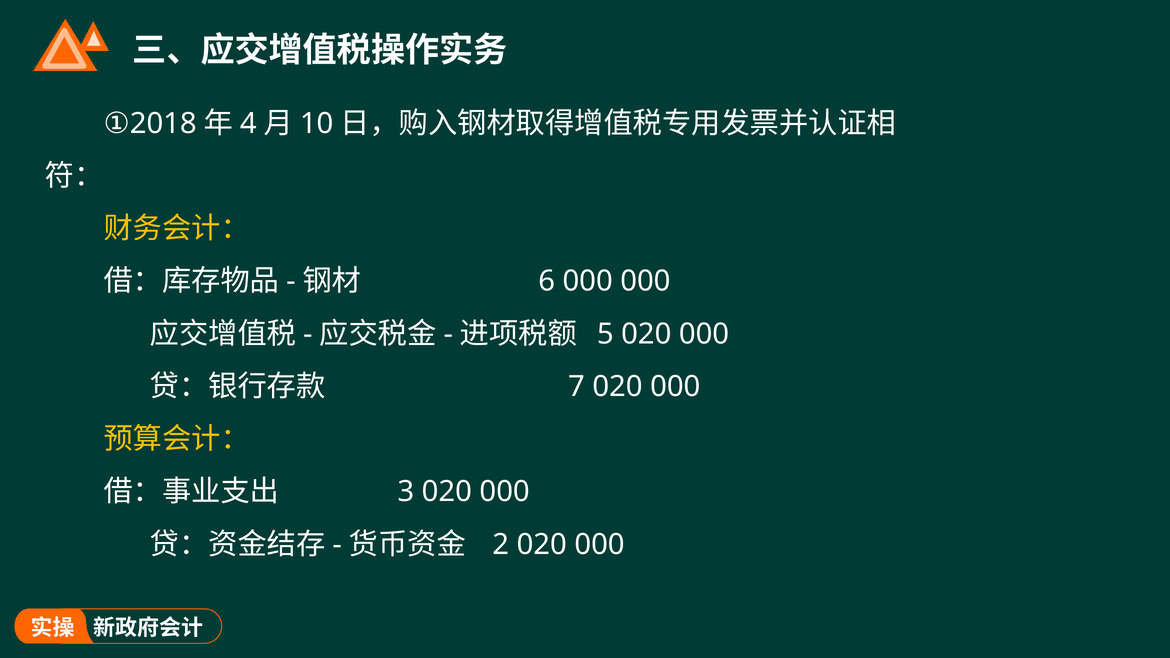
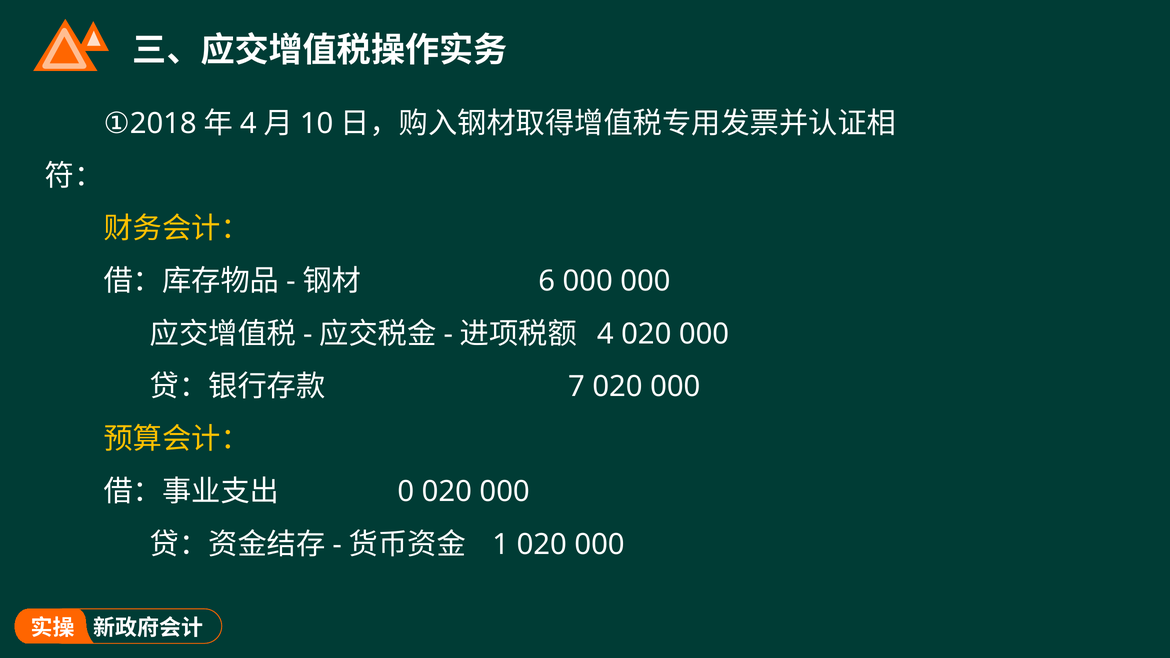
5: 5 -> 4 (605, 334)
3: 3 -> 0 (406, 492)
2: 2 -> 1 (501, 545)
